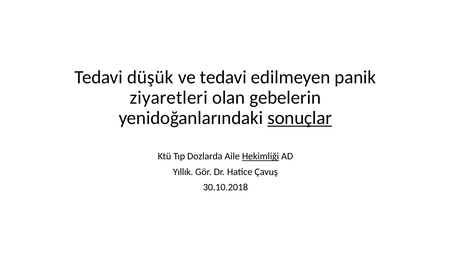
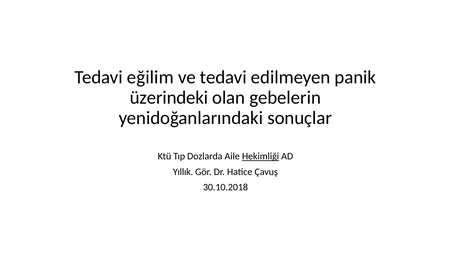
düşük: düşük -> eğilim (150, 77)
ziyaretleri: ziyaretleri -> üzerindeki (169, 98)
sonuçlar underline: present -> none (300, 118)
